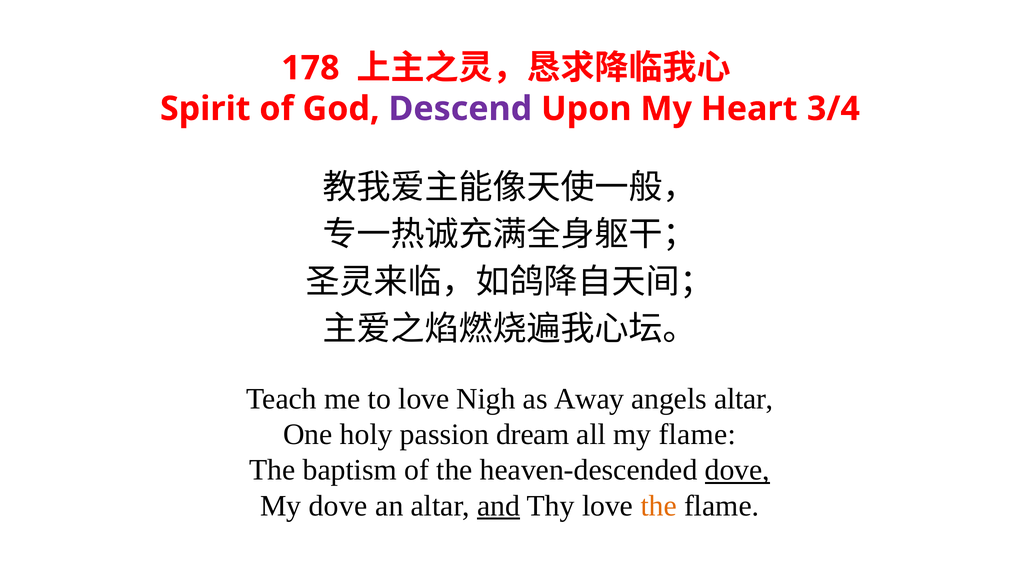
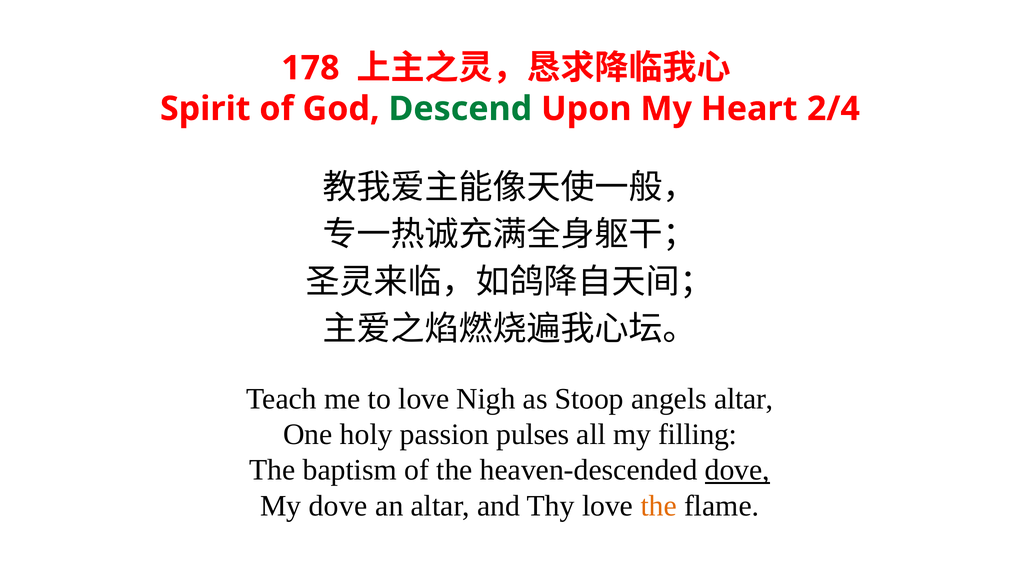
Descend colour: purple -> green (460, 109)
3/4: 3/4 -> 2/4 (833, 109)
Away: Away -> Stoop (589, 399)
dream: dream -> pulses (533, 435)
my flame: flame -> filling (698, 435)
and underline: present -> none (499, 506)
